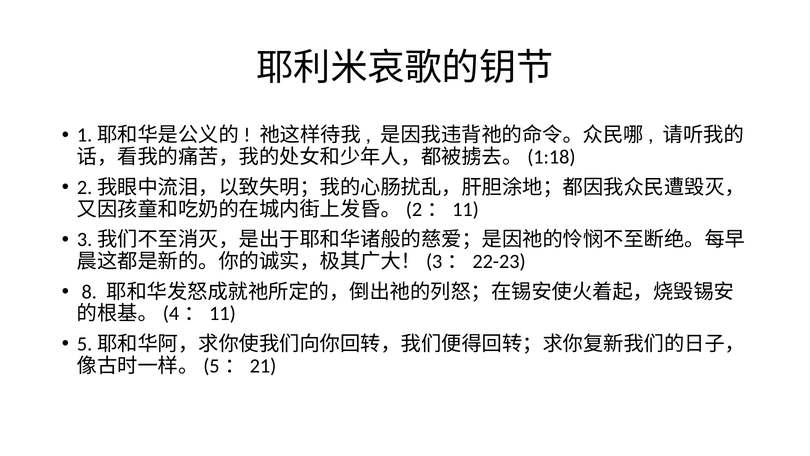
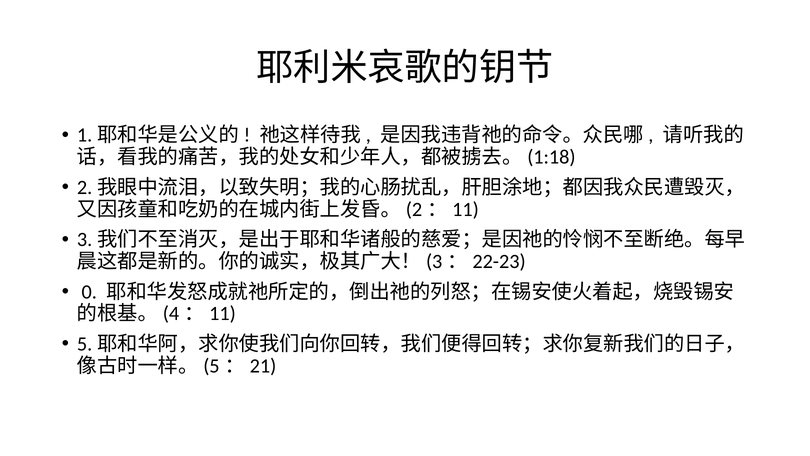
8: 8 -> 0 (89, 292)
